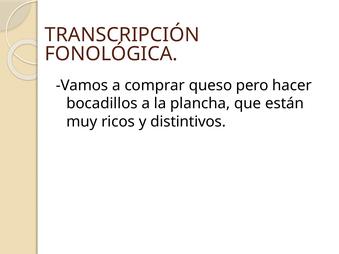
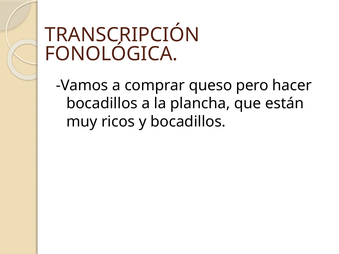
y distintivos: distintivos -> bocadillos (188, 122)
